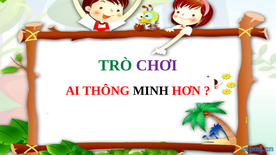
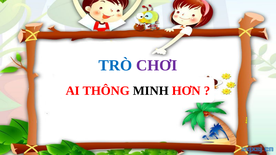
TRÒ colour: green -> blue (115, 66)
